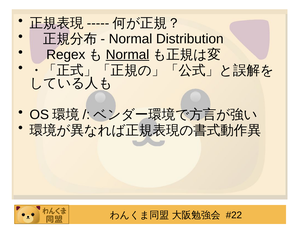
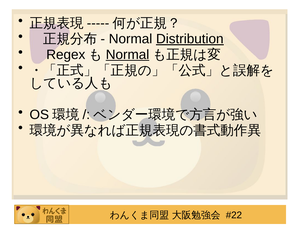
Distribution underline: none -> present (190, 39)
